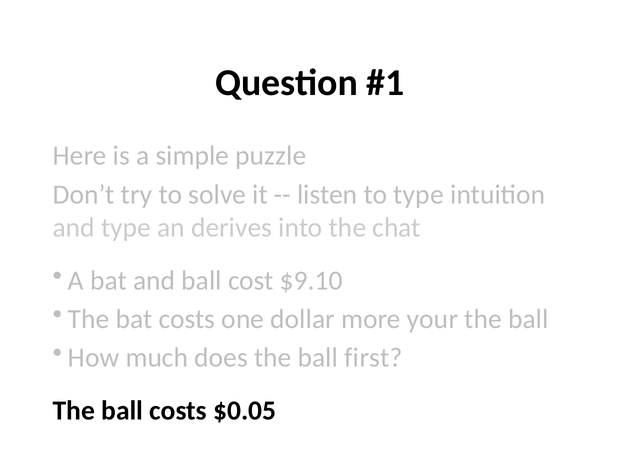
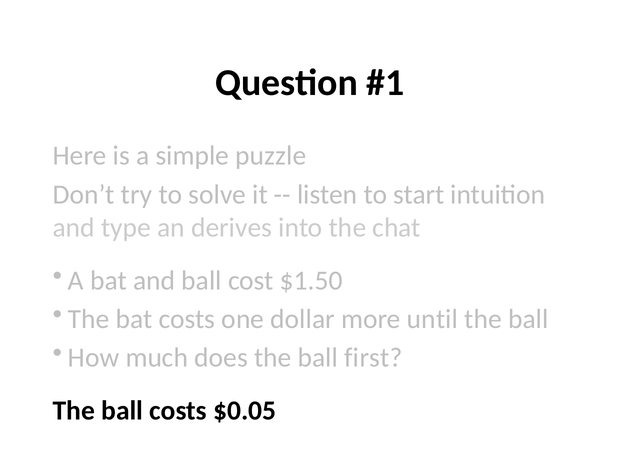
to type: type -> start (419, 194)
$9.10: $9.10 -> $1.50 (311, 281)
your: your -> until (432, 319)
